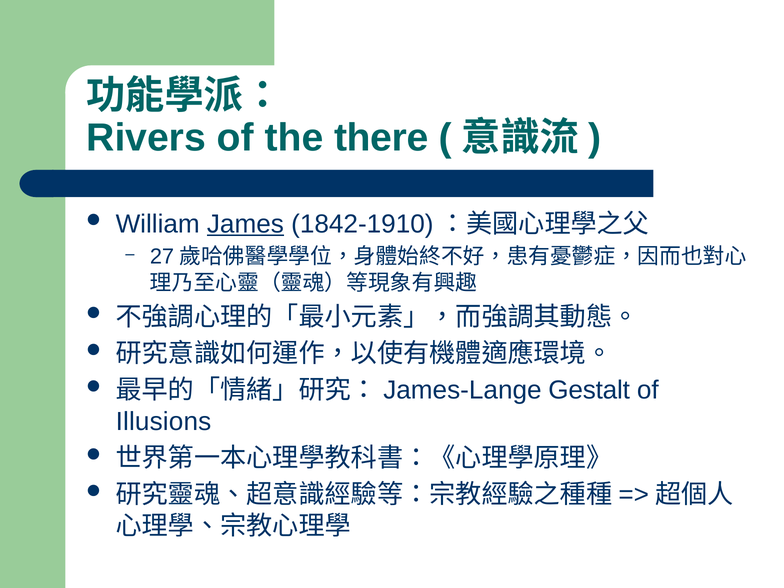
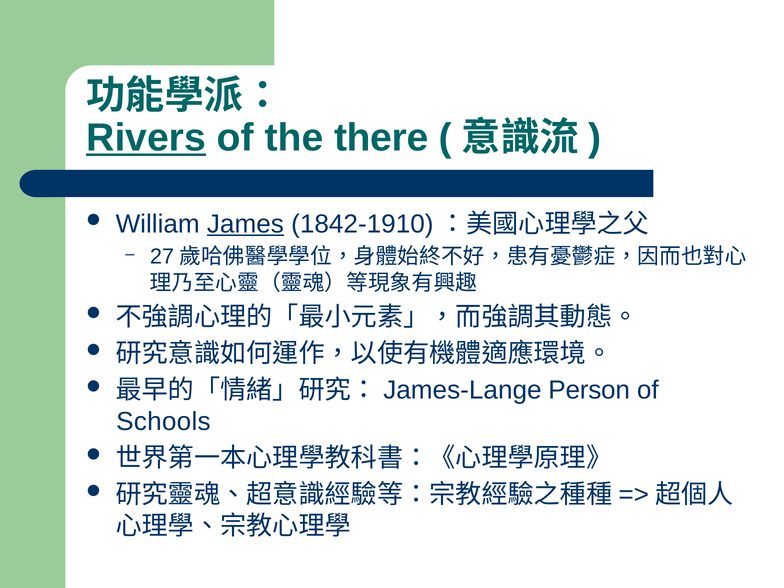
Rivers underline: none -> present (146, 138)
Gestalt: Gestalt -> Person (589, 390)
Illusions: Illusions -> Schools (163, 422)
